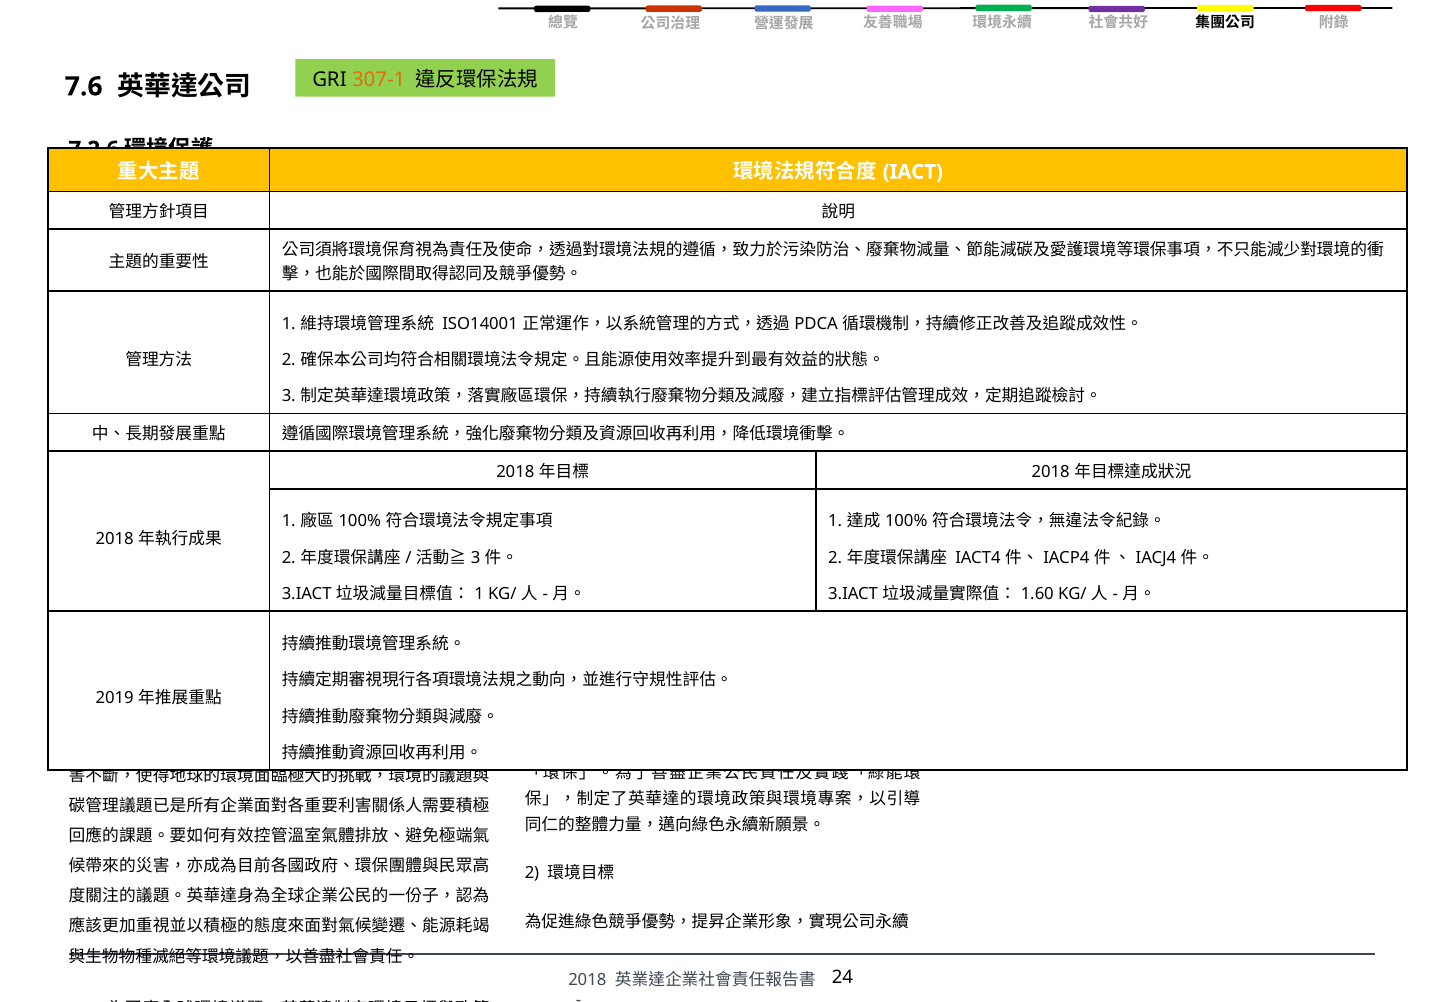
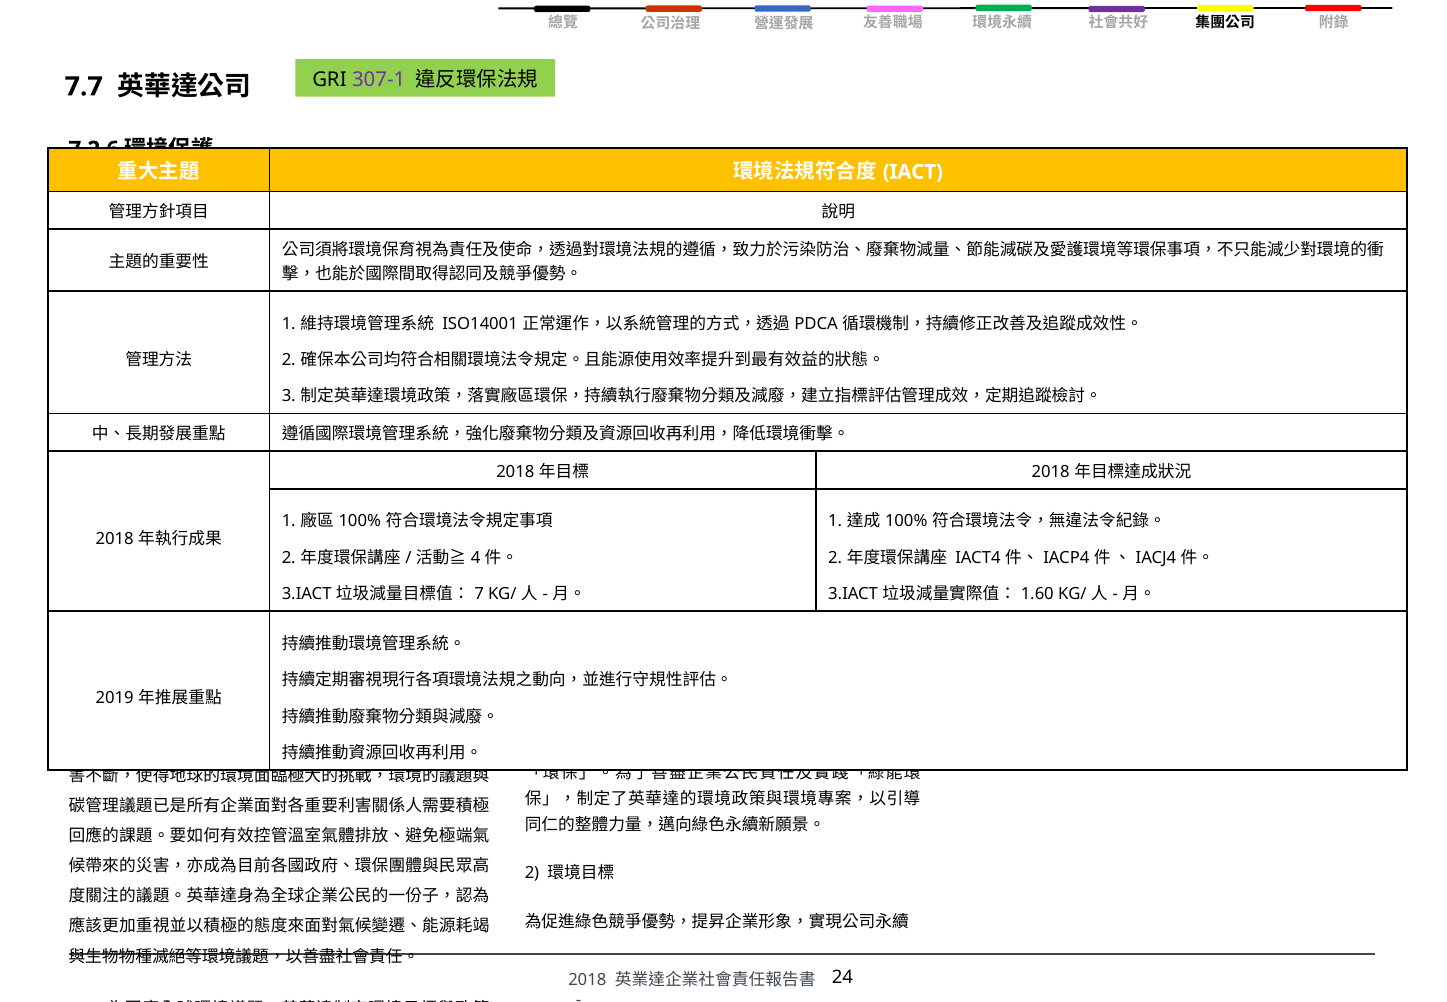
307-1 colour: orange -> purple (379, 79)
7.6: 7.6 -> 7.7 (84, 87)
3: 3 -> 4 (476, 558)
1: 1 -> 7 (479, 594)
